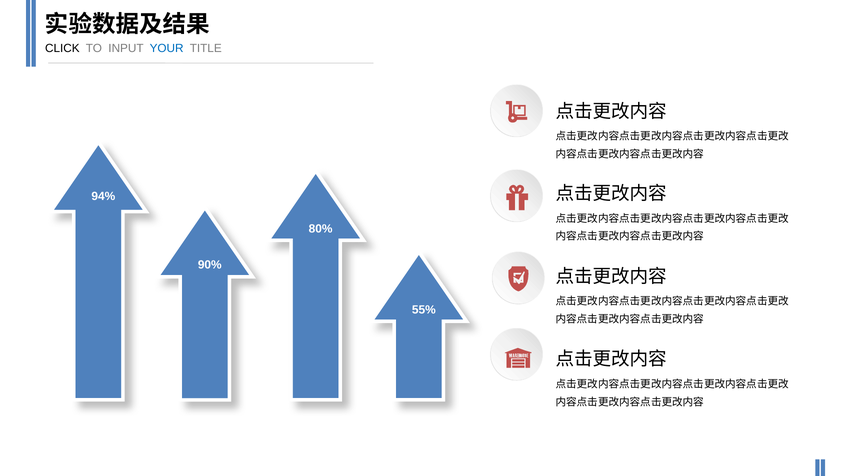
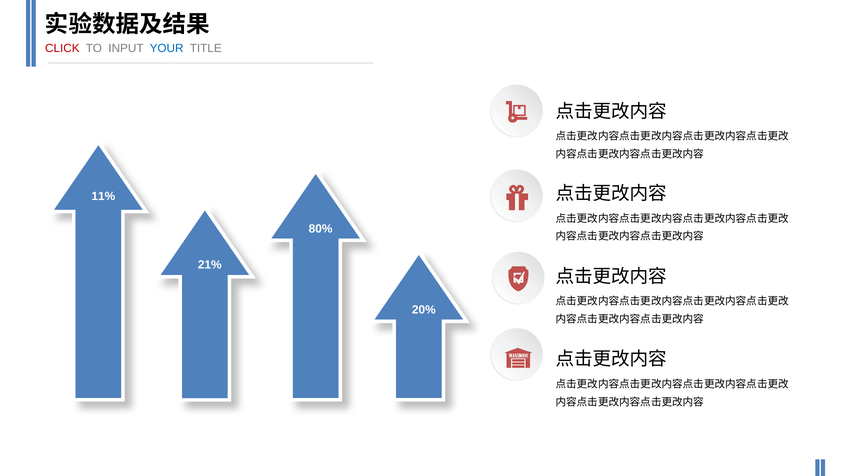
CLICK colour: black -> red (62, 49)
94%: 94% -> 11% (103, 197)
90%: 90% -> 21% (210, 265)
55%: 55% -> 20% (424, 310)
